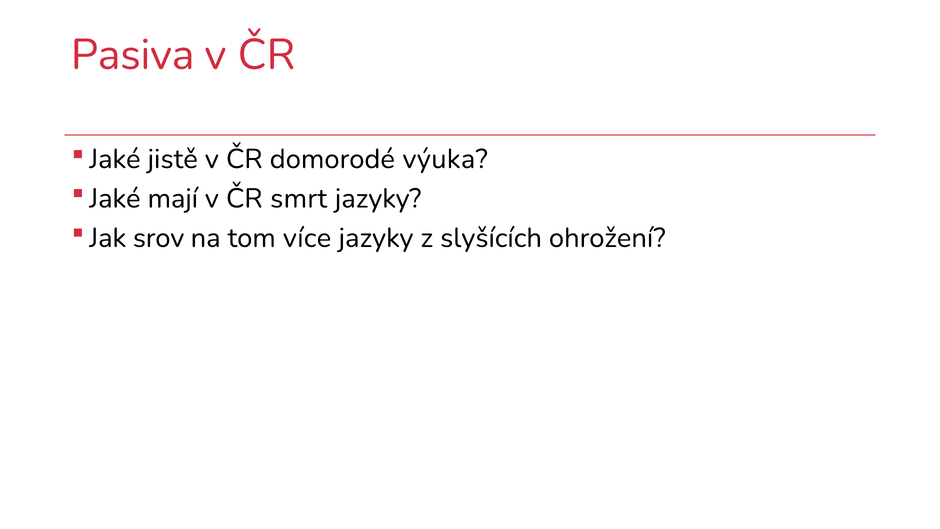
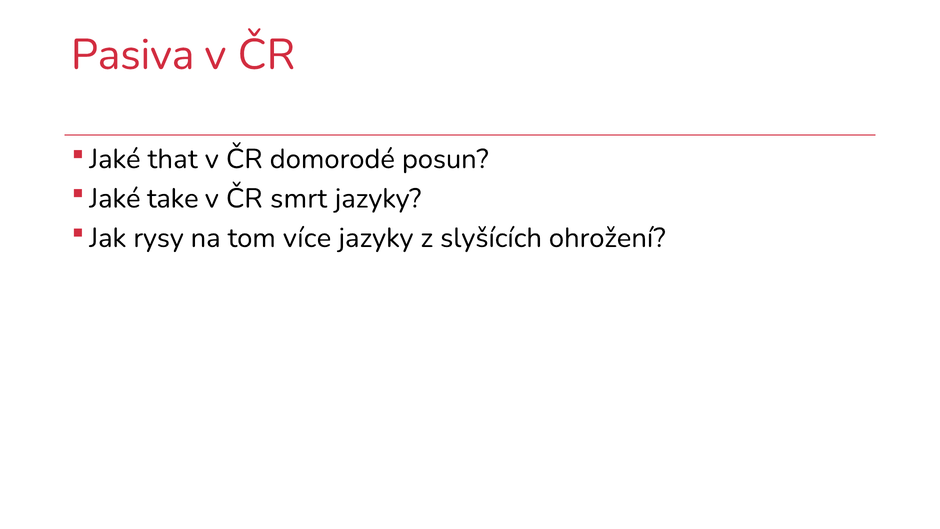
jistě: jistě -> that (173, 159)
výuka: výuka -> posun (445, 159)
mají: mají -> take (173, 198)
srov: srov -> rysy (159, 238)
